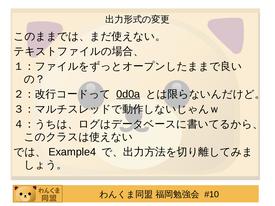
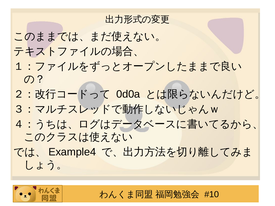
0d0a underline: present -> none (128, 94)
